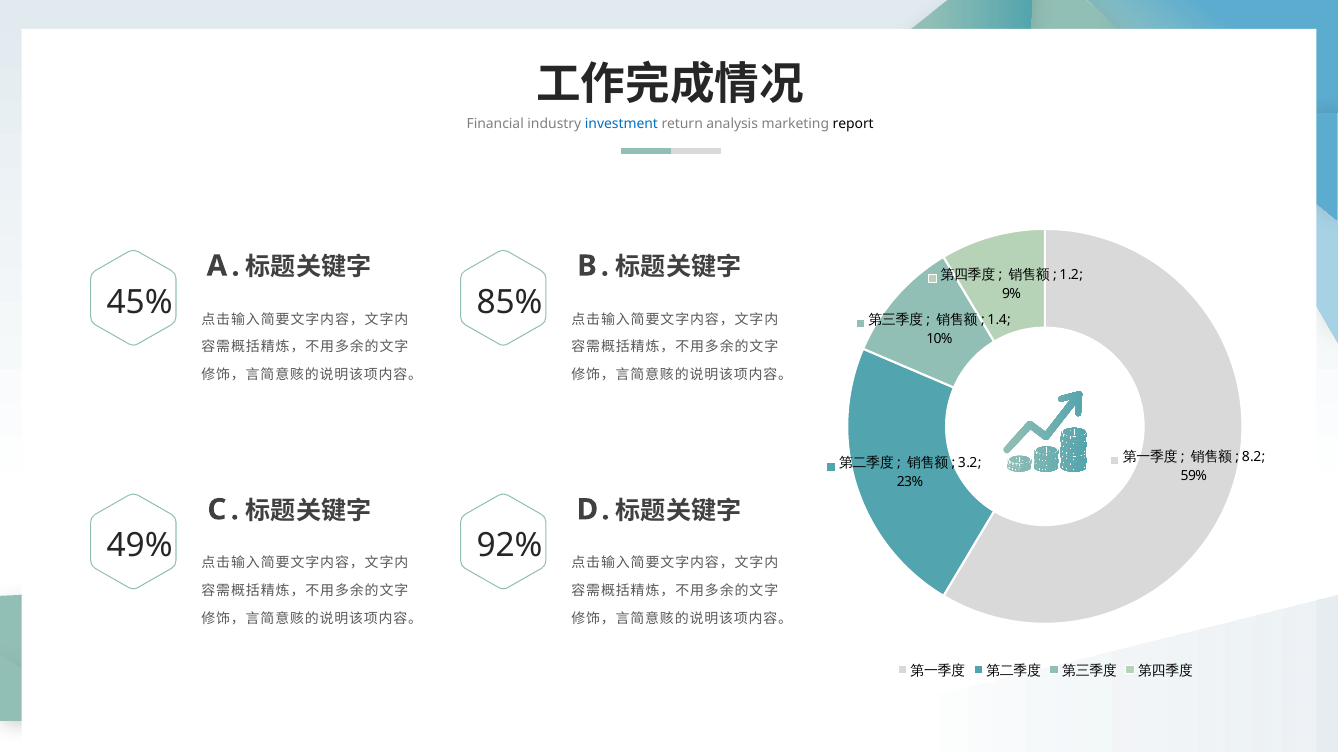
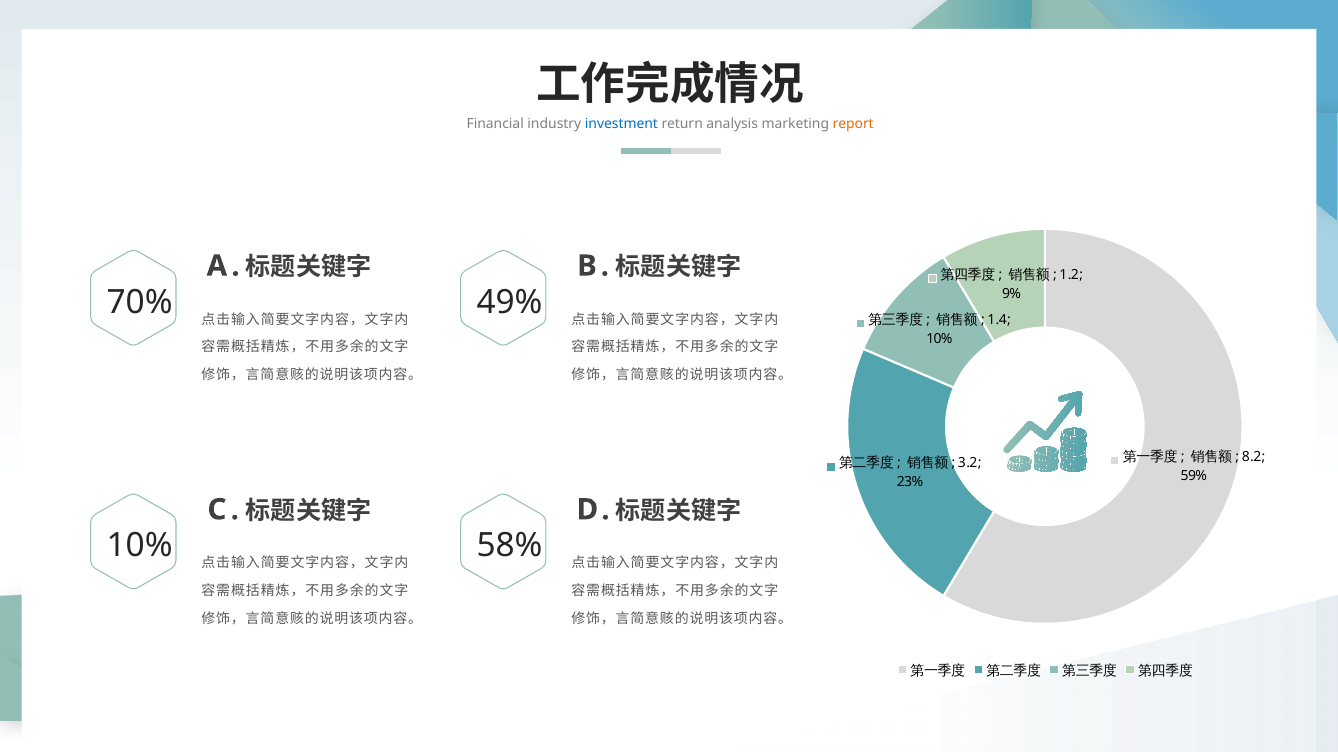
report colour: black -> orange (853, 124)
45%: 45% -> 70% (140, 302)
85%: 85% -> 49% (510, 302)
49%: 49% -> 10% (140, 546)
92%: 92% -> 58% (510, 546)
